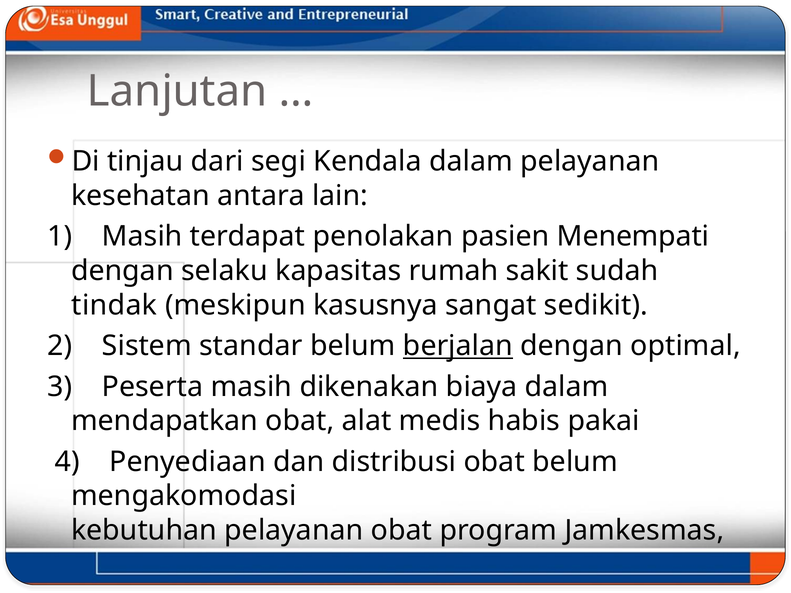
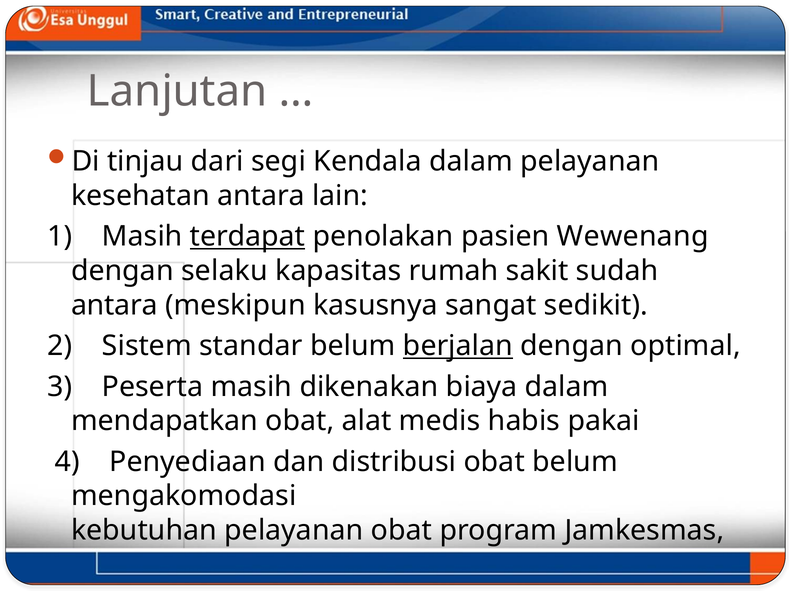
terdapat underline: none -> present (248, 237)
Menempati: Menempati -> Wewenang (633, 237)
tindak: tindak -> antara (115, 305)
